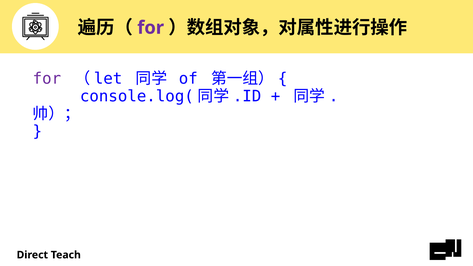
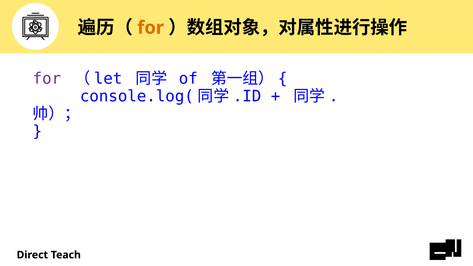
for colour: purple -> orange (151, 28)
